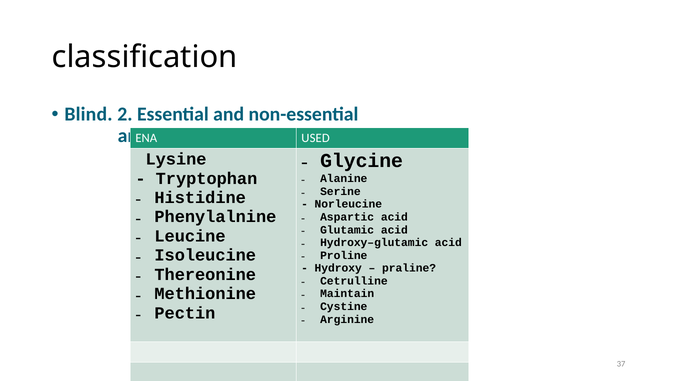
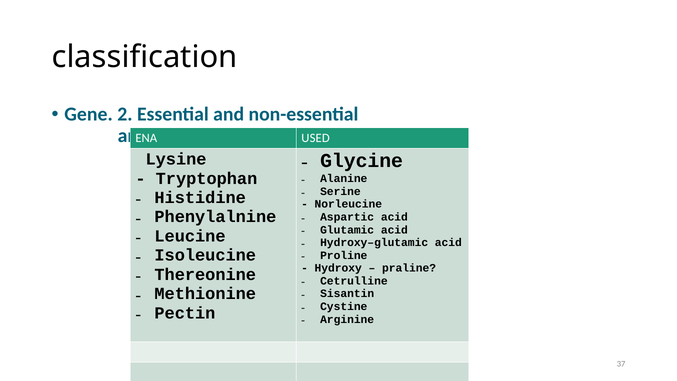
Blind: Blind -> Gene (89, 114)
Maintain: Maintain -> Sisantin (347, 294)
